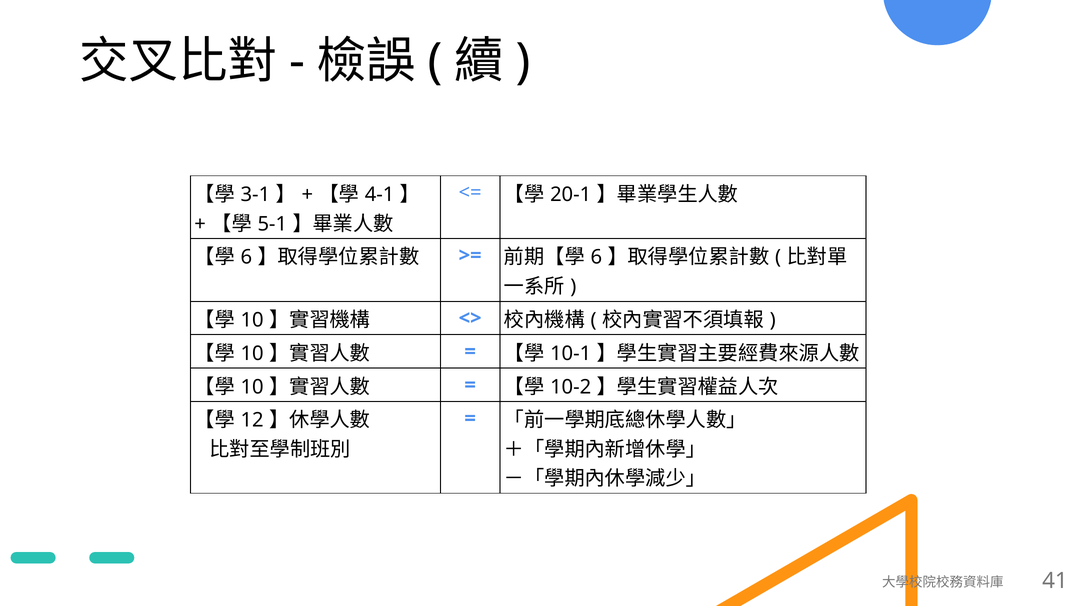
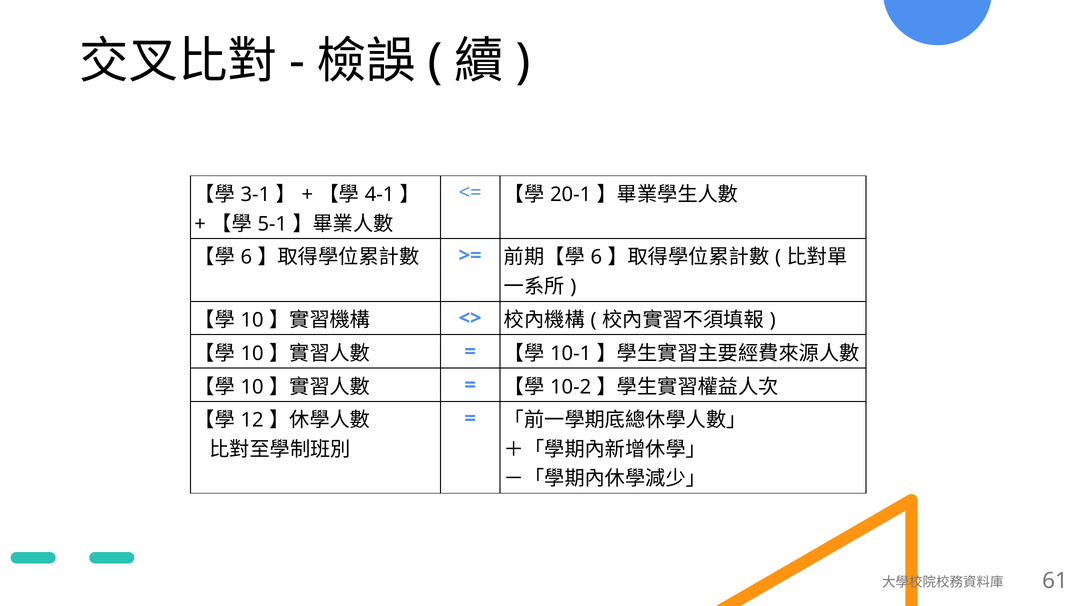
41: 41 -> 61 (1055, 581)
